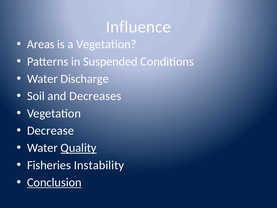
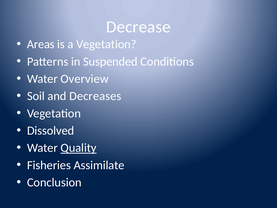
Influence: Influence -> Decrease (138, 27)
Discharge: Discharge -> Overview (85, 79)
Decrease: Decrease -> Dissolved (51, 130)
Instability: Instability -> Assimilate (99, 165)
Conclusion underline: present -> none (54, 182)
